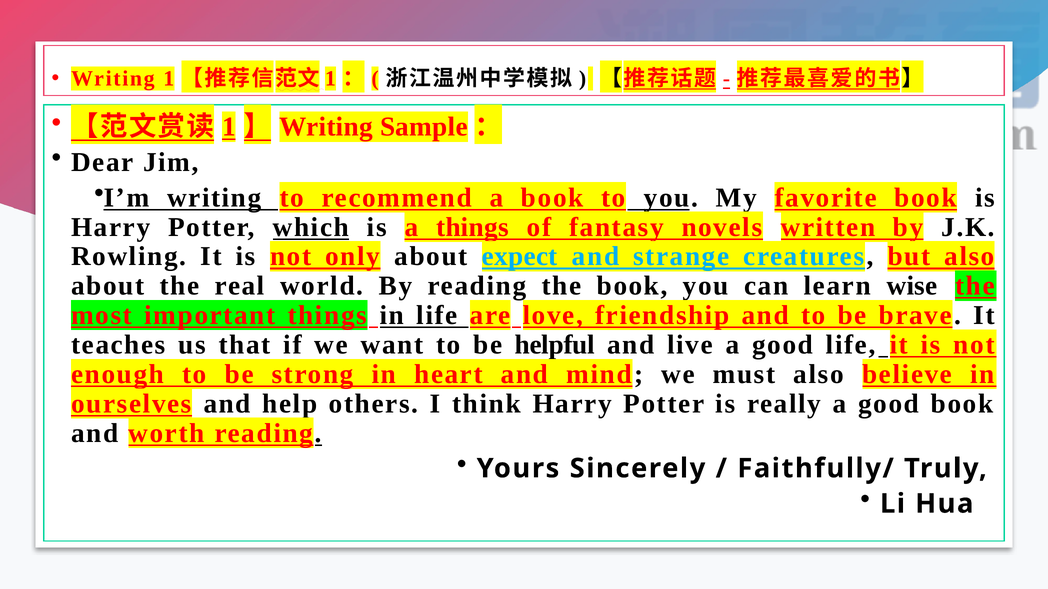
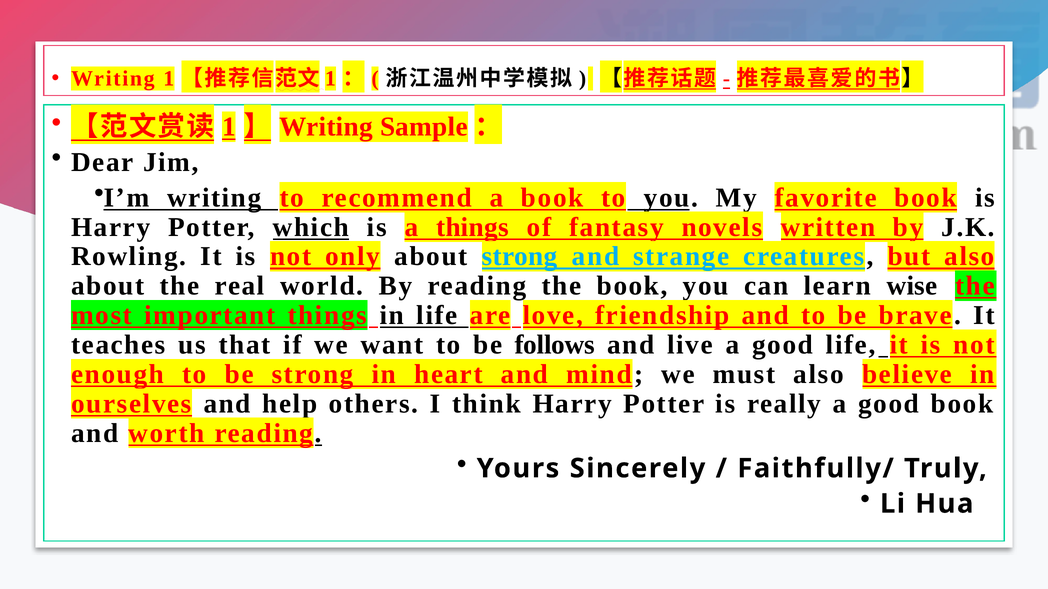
about expect: expect -> strong (520, 257)
helpful: helpful -> follows (555, 345)
